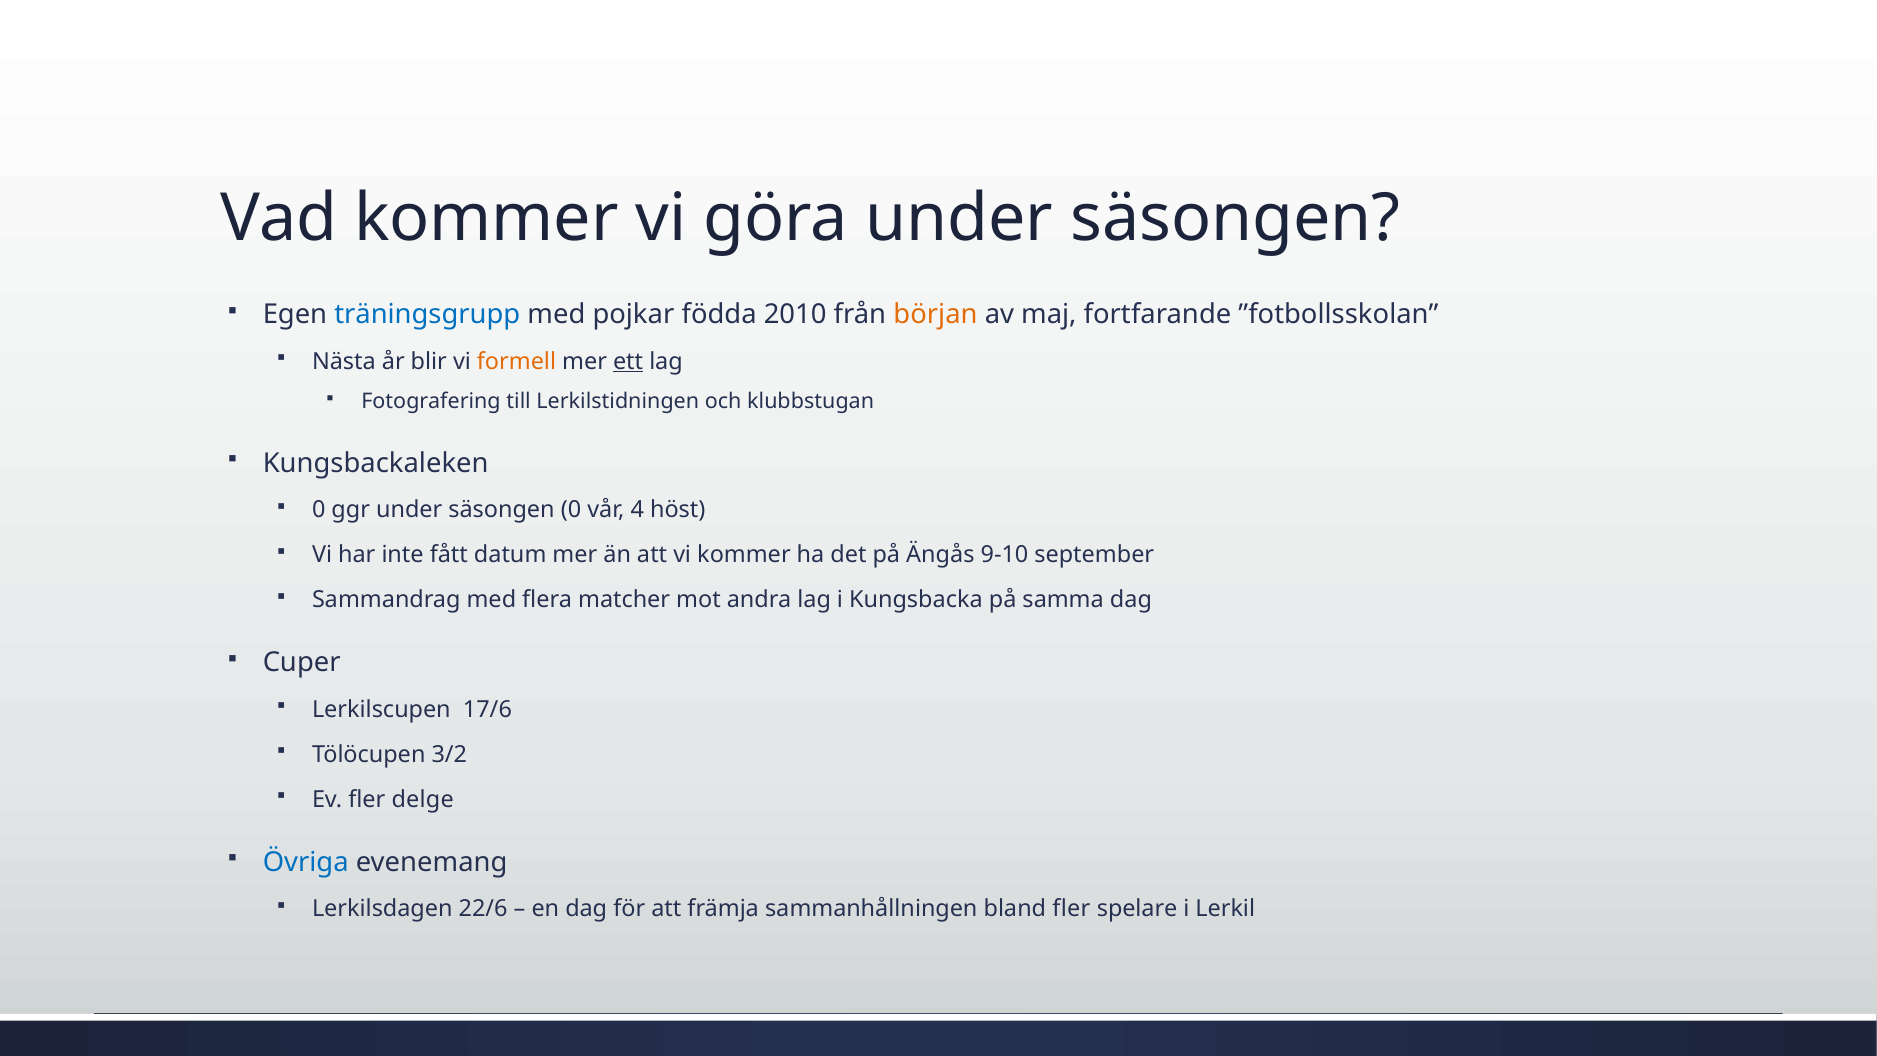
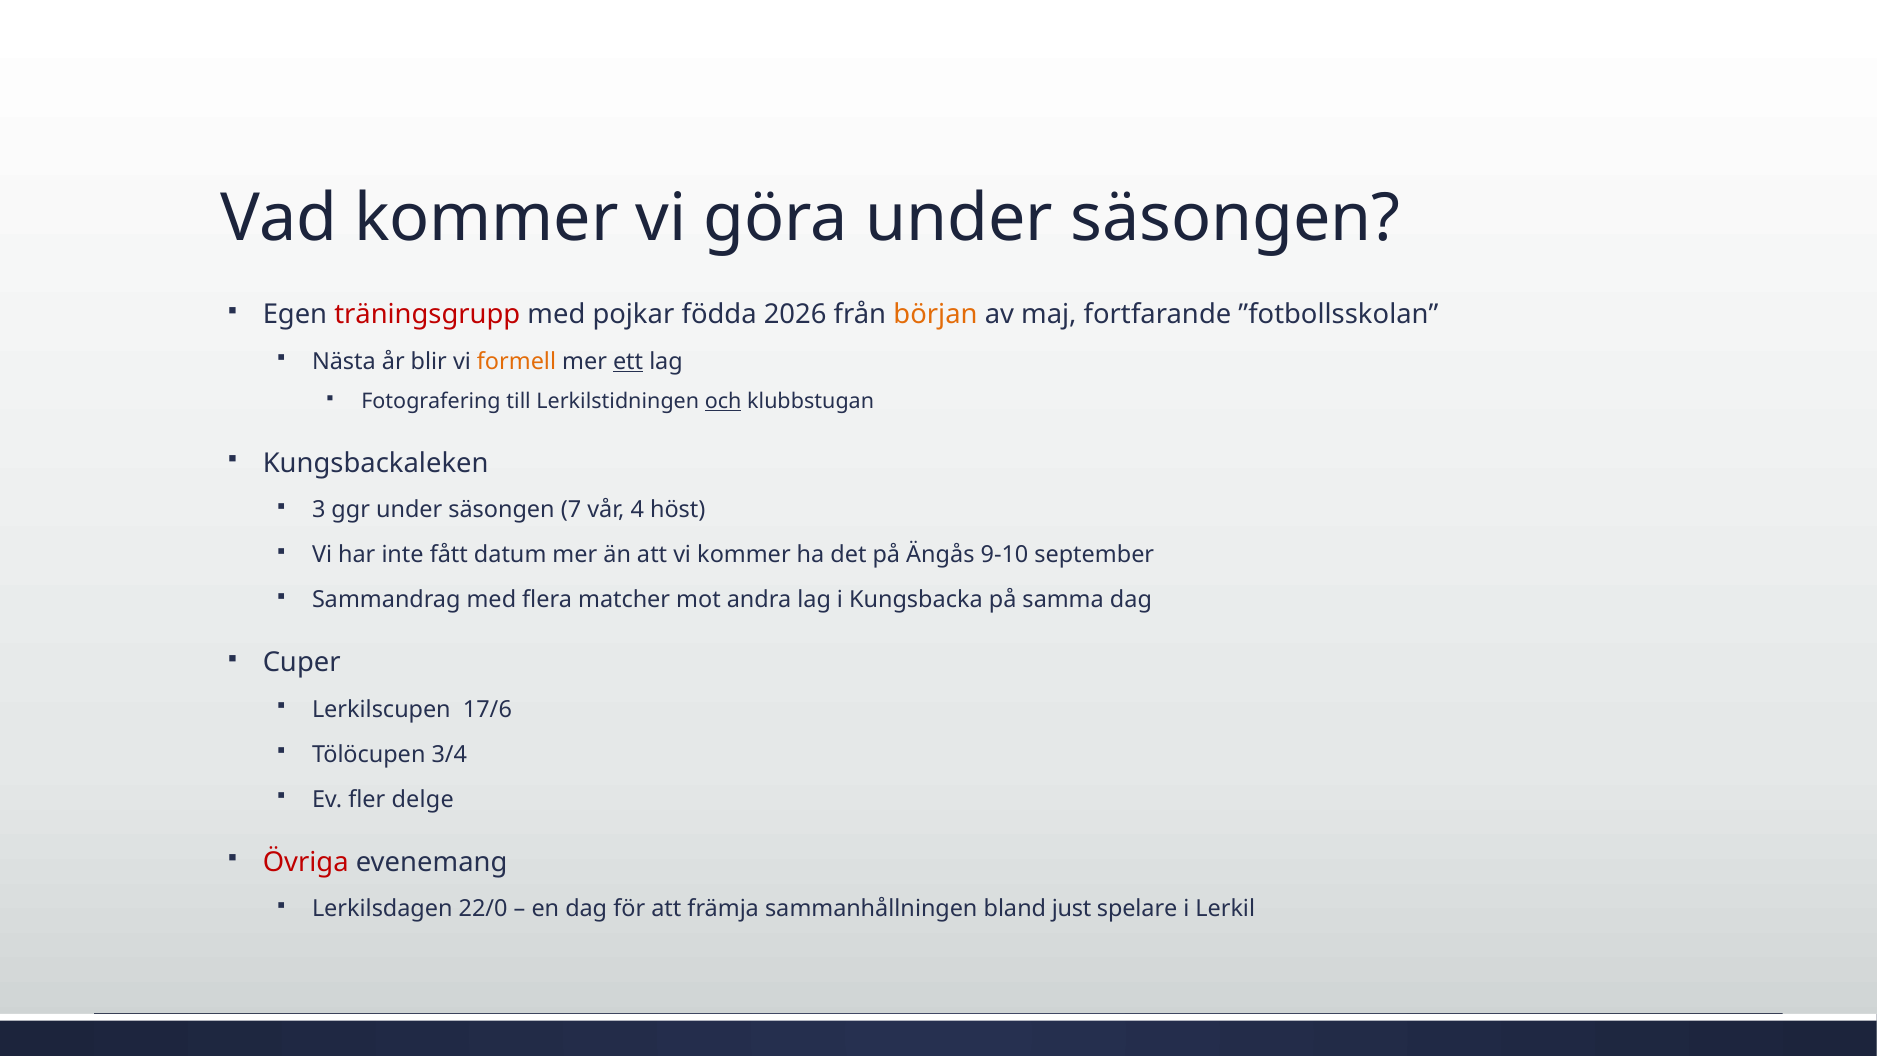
träningsgrupp colour: blue -> red (427, 314)
2010: 2010 -> 2026 (795, 314)
och underline: none -> present (723, 401)
0: 0 -> 3 (319, 510)
säsongen 0: 0 -> 7 (571, 510)
3/2: 3/2 -> 3/4 (449, 754)
Övriga colour: blue -> red (306, 862)
22/6: 22/6 -> 22/0 (483, 909)
bland fler: fler -> just (1072, 909)
